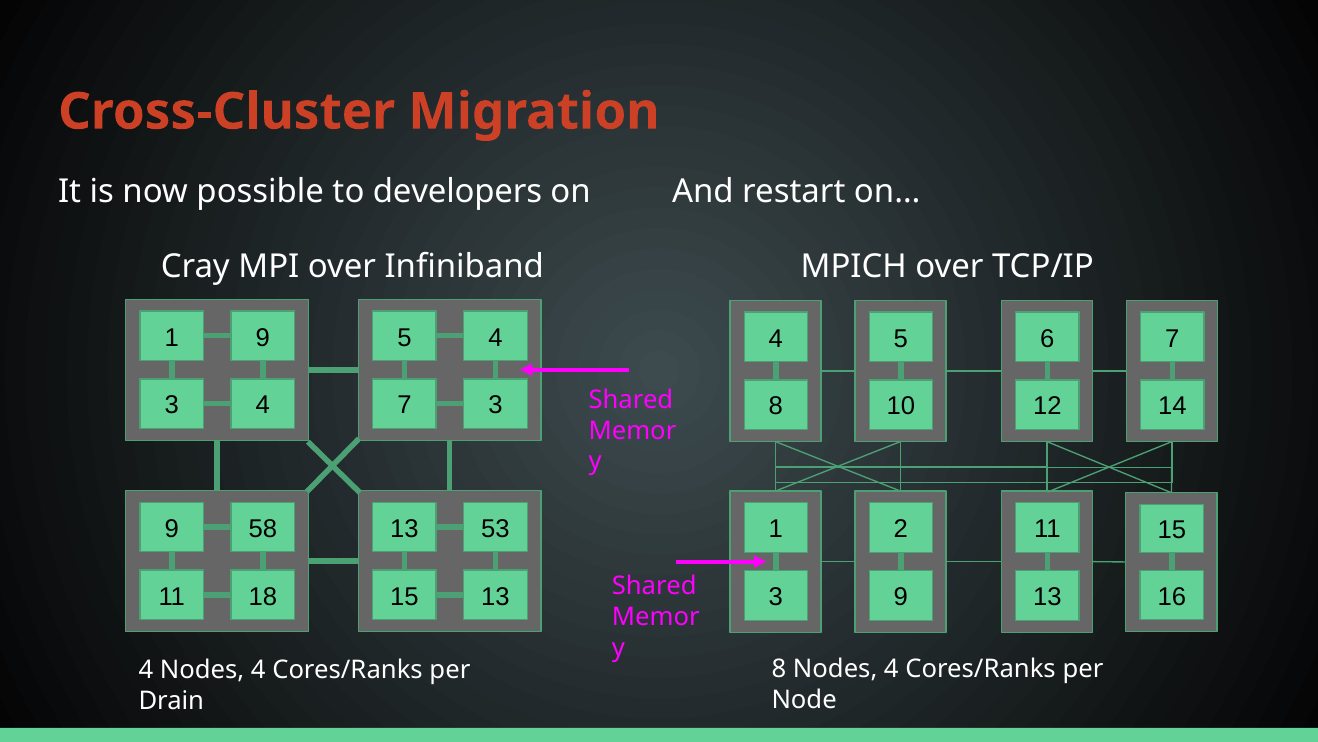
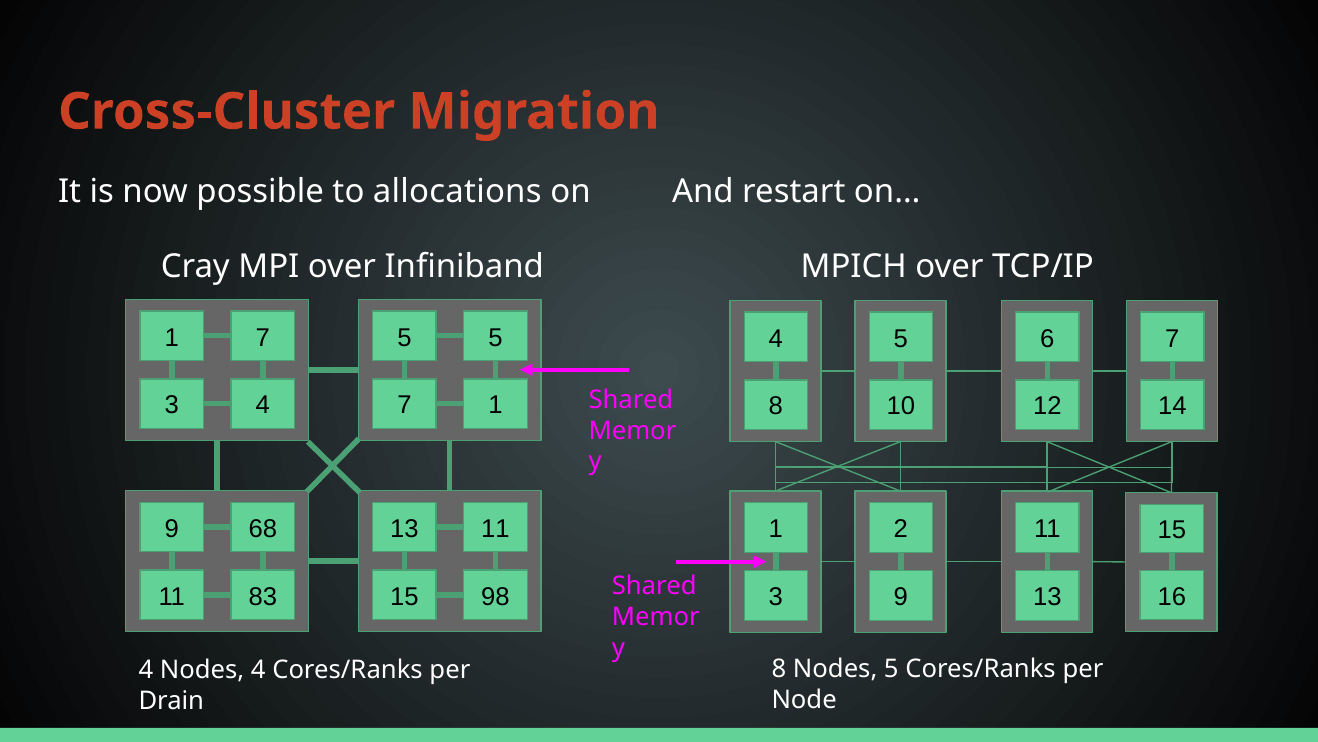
developers: developers -> allocations (457, 192)
1 9: 9 -> 7 (263, 337)
5 4: 4 -> 5 (495, 337)
7 3: 3 -> 1 (495, 405)
58: 58 -> 68 (263, 528)
13 53: 53 -> 11 (495, 528)
18: 18 -> 83 (263, 596)
15 13: 13 -> 98 (495, 596)
8 Nodes 4: 4 -> 5 (891, 668)
